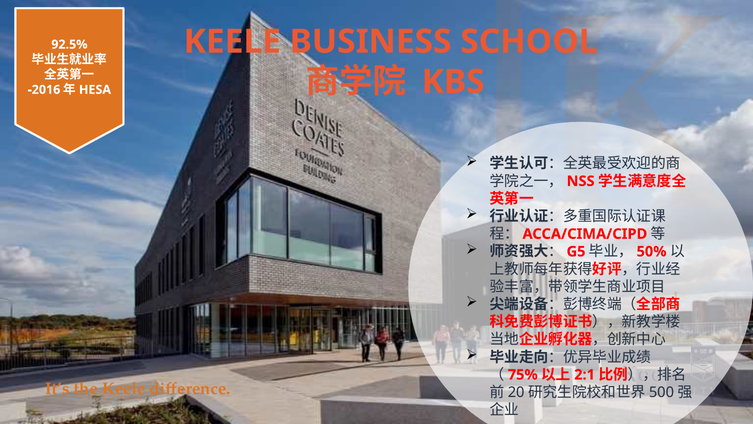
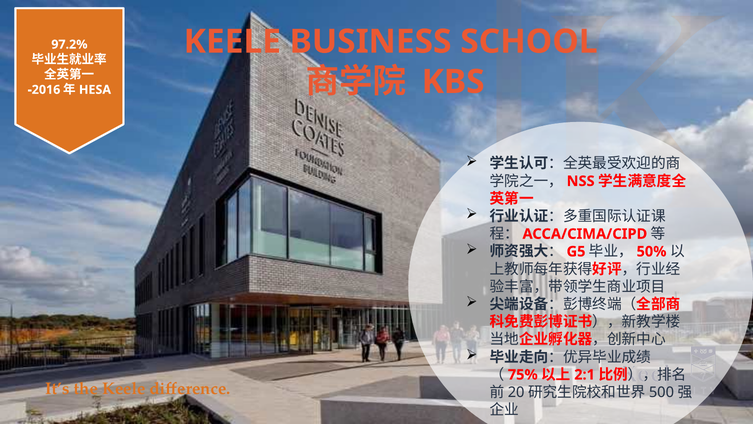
92.5%: 92.5% -> 97.2% (69, 44)
